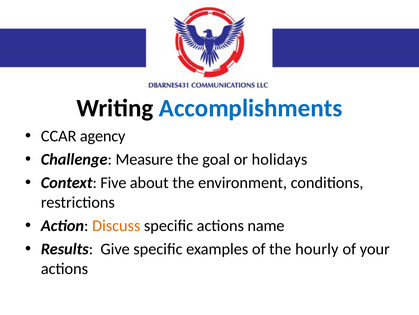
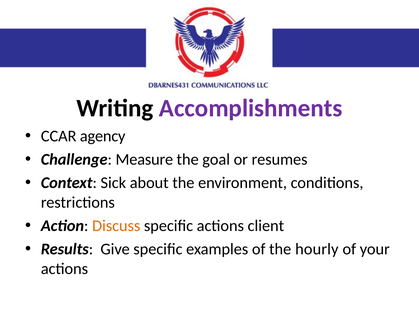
Accomplishments colour: blue -> purple (251, 108)
holidays: holidays -> resumes (280, 159)
Five: Five -> Sick (113, 182)
name: name -> client (266, 225)
